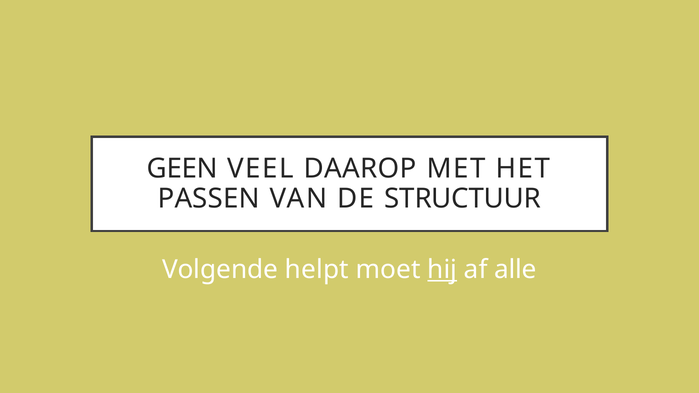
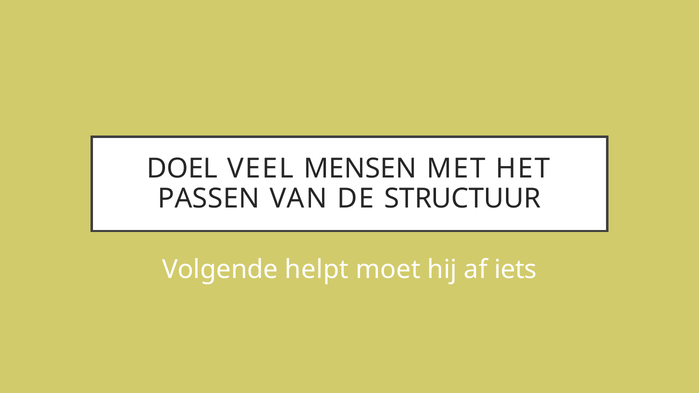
GEEN: GEEN -> DOEL (182, 169)
DAAROP: DAAROP -> MENSEN (360, 169)
hij underline: present -> none (442, 270)
alle: alle -> iets (516, 270)
